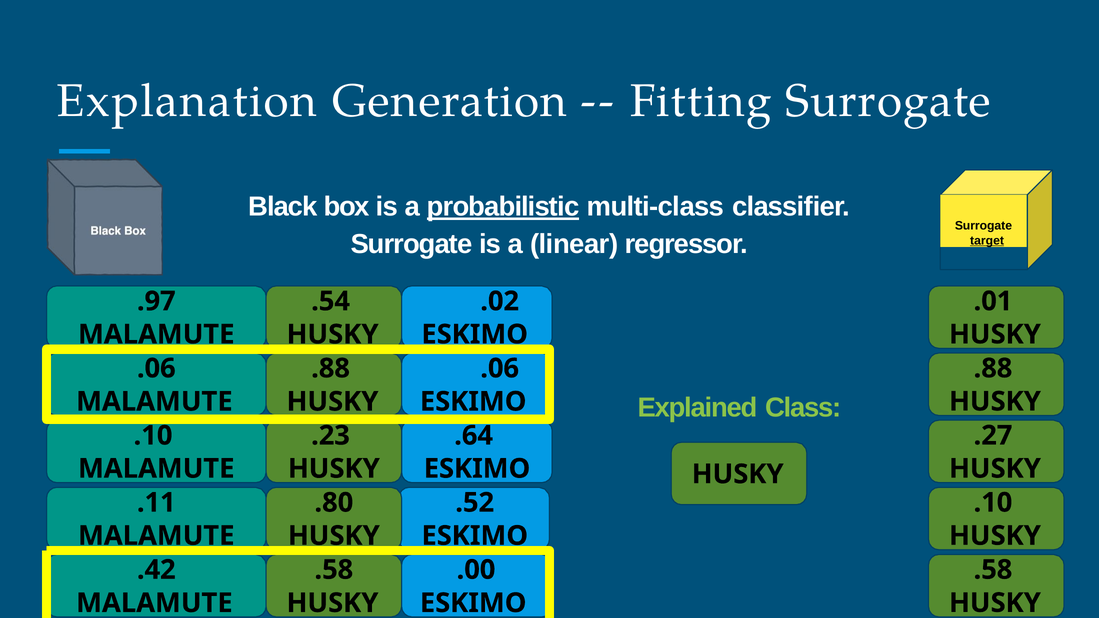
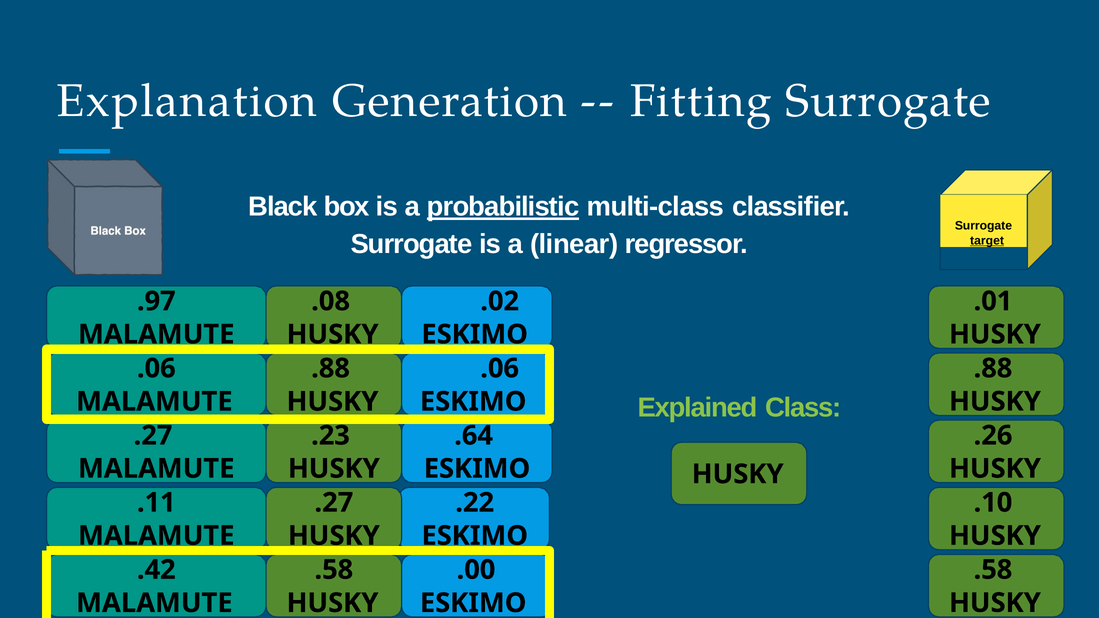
.54: .54 -> .08 (331, 301)
.10: .10 -> .27 (153, 436)
.27: .27 -> .26 (993, 436)
.80: .80 -> .27 (334, 503)
.52: .52 -> .22 (475, 503)
